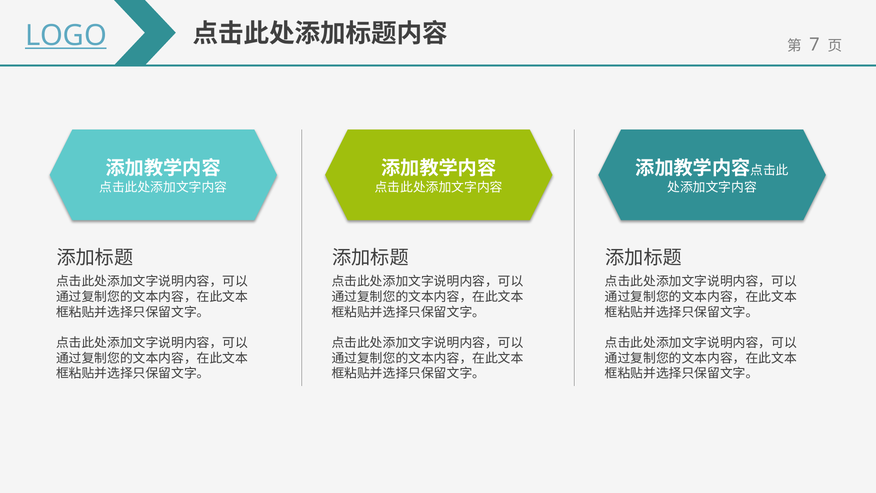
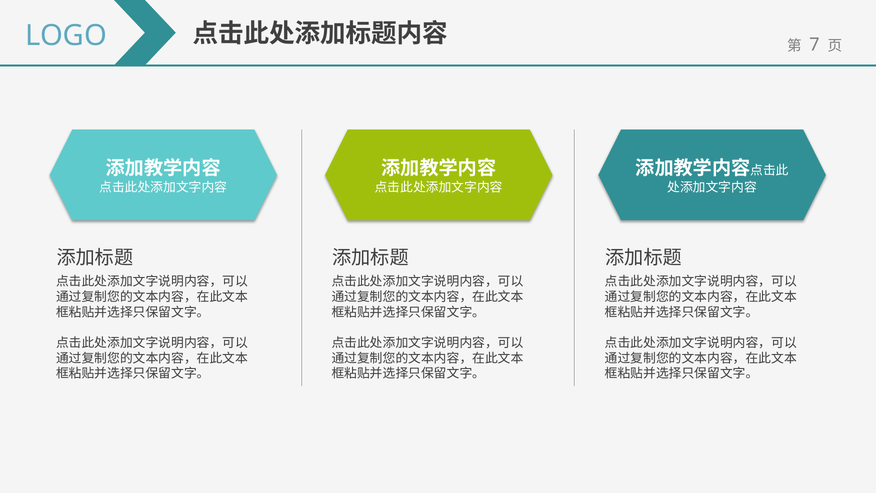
LOGO underline: present -> none (66, 36)
